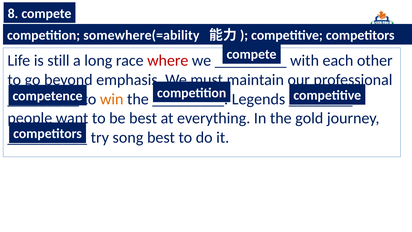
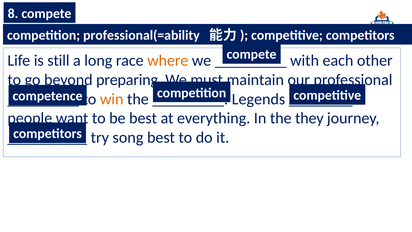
somewhere(=ability: somewhere(=ability -> professional(=ability (141, 35)
where colour: red -> orange (168, 61)
emphasis: emphasis -> preparing (129, 80)
gold: gold -> they (309, 118)
